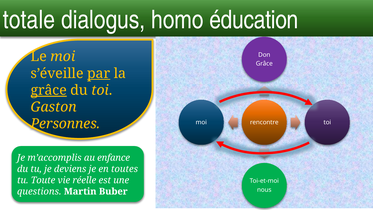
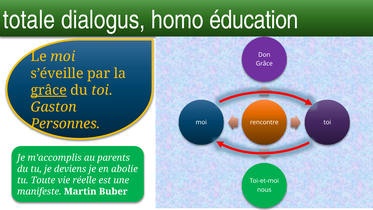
par underline: present -> none (99, 73)
enfance: enfance -> parents (114, 158)
toutes: toutes -> abolie (125, 169)
questions: questions -> manifeste (39, 191)
